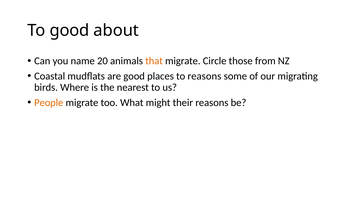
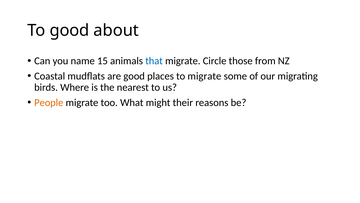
20: 20 -> 15 (102, 61)
that colour: orange -> blue (154, 61)
to reasons: reasons -> migrate (204, 76)
